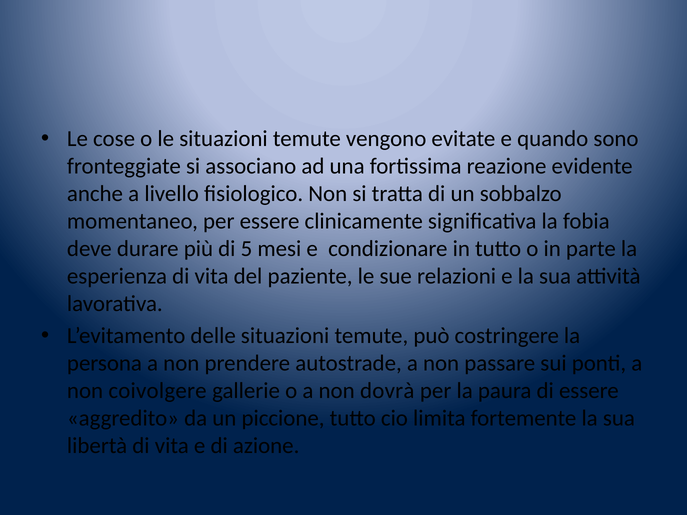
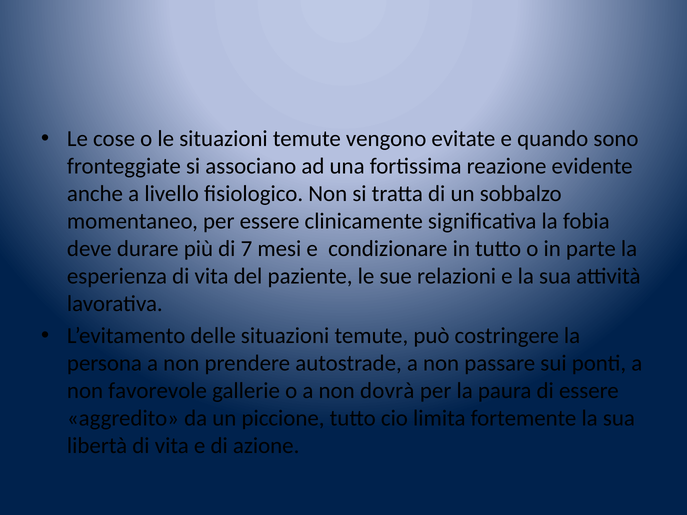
5: 5 -> 7 (246, 249)
coivolgere: coivolgere -> favorevole (158, 391)
